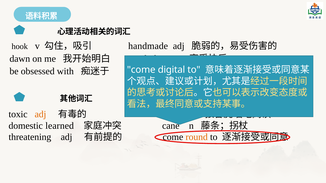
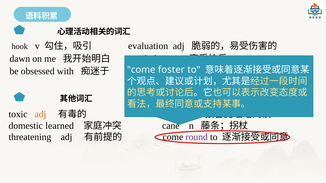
handmade: handmade -> evaluation (148, 46)
digital: digital -> foster (171, 70)
round colour: orange -> purple (197, 137)
